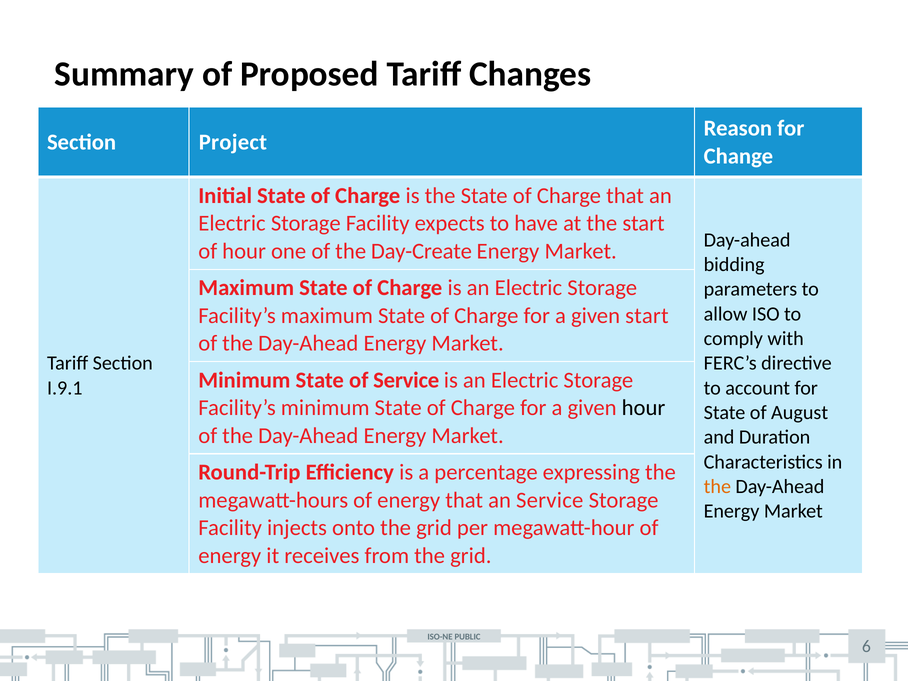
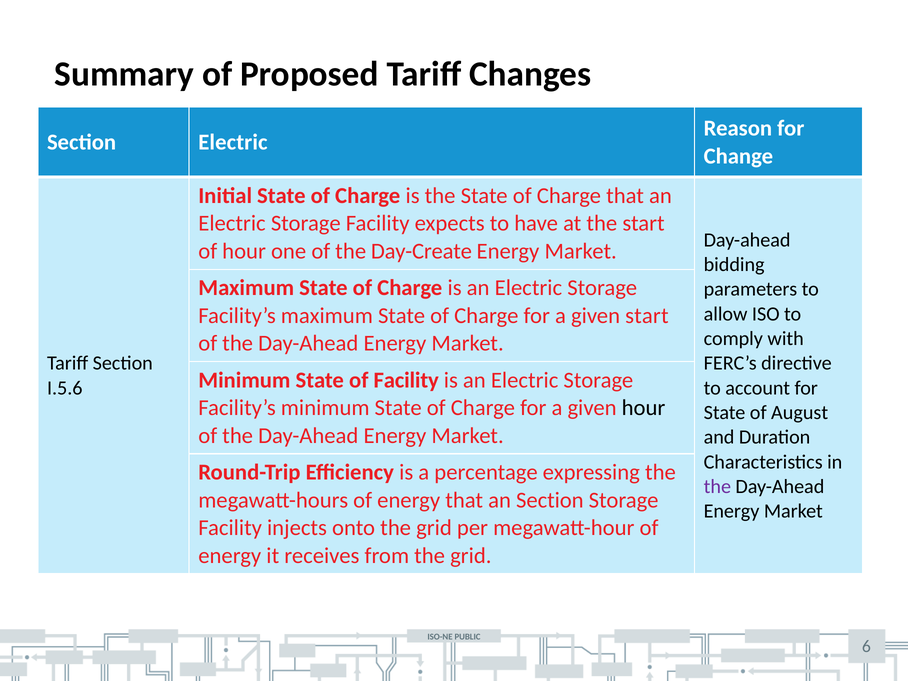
Section Project: Project -> Electric (233, 142)
of Service: Service -> Facility (406, 380)
I.9.1: I.9.1 -> I.5.6 (65, 388)
the colour: orange -> purple (717, 487)
an Service: Service -> Section (550, 500)
